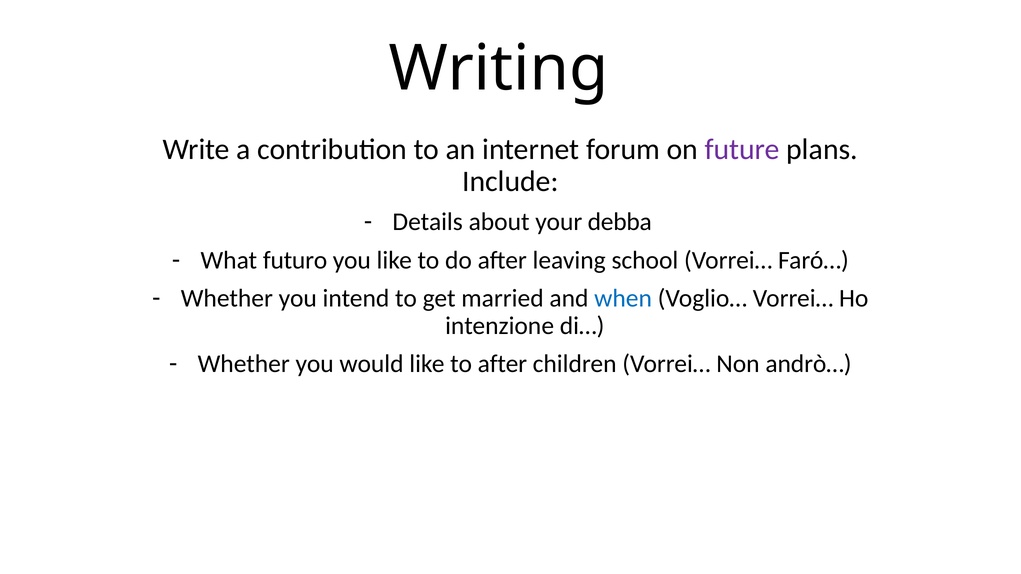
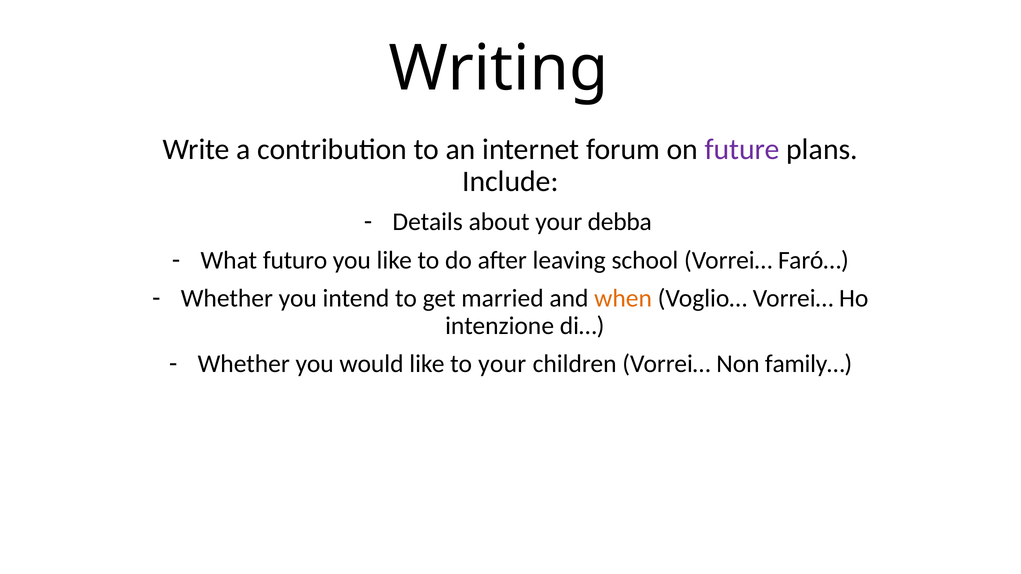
when colour: blue -> orange (623, 298)
to after: after -> your (502, 364)
andrò…: andrò… -> family… (809, 364)
